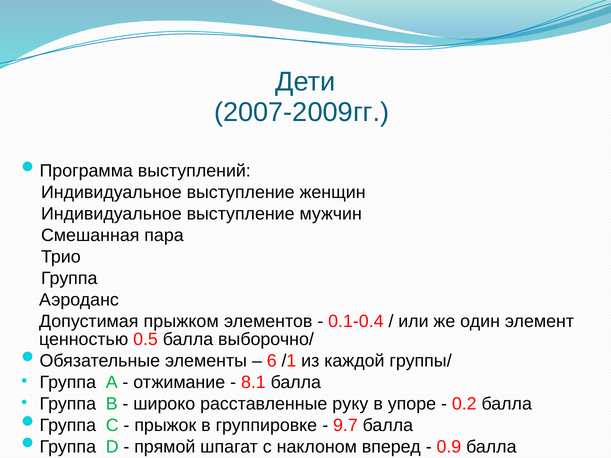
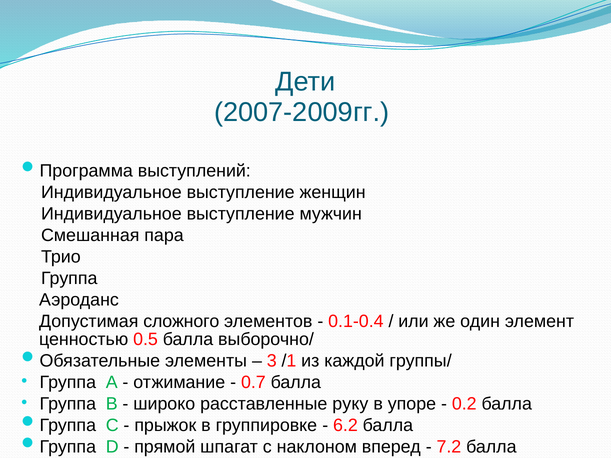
прыжком: прыжком -> сложного (181, 322)
6: 6 -> 3 (272, 361)
8.1: 8.1 -> 0.7 (253, 383)
9.7: 9.7 -> 6.2 (345, 426)
0.9: 0.9 -> 7.2 (449, 447)
